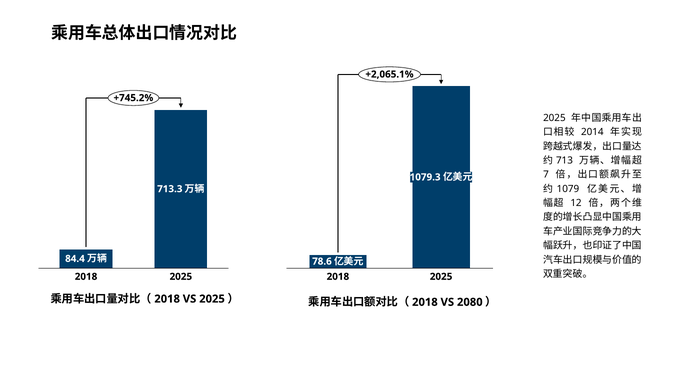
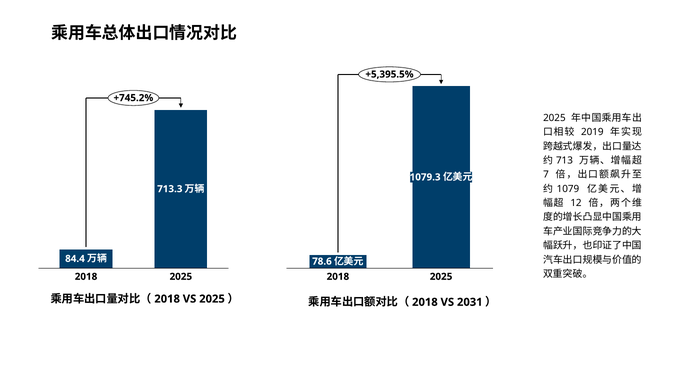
+2,065.1%: +2,065.1% -> +5,395.5% (389, 74)
2014: 2014 -> 2019 (592, 132)
2080: 2080 -> 2031 (470, 302)
